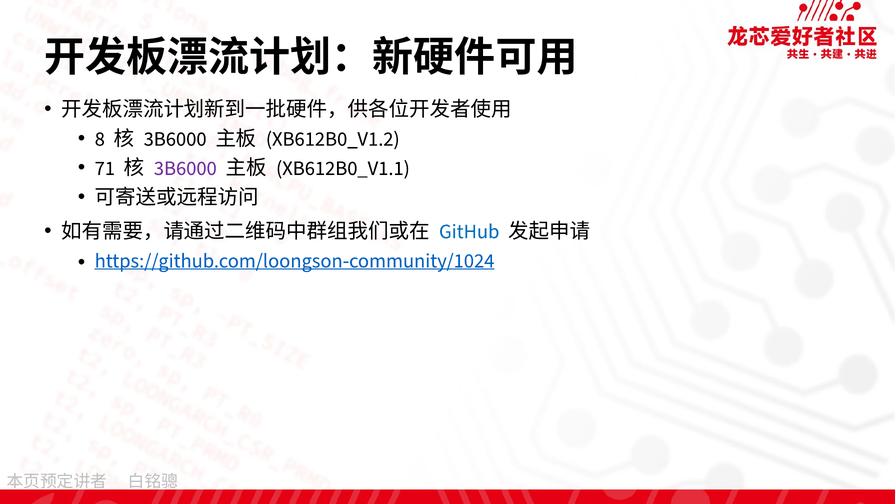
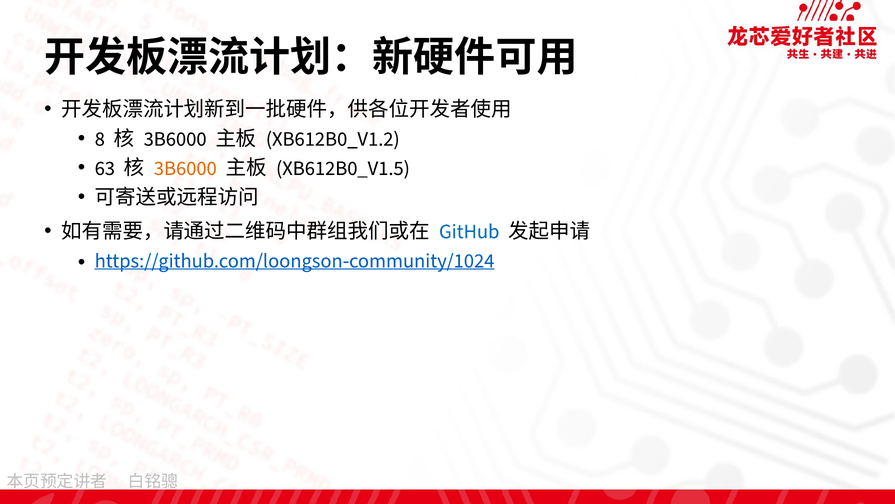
71: 71 -> 63 (105, 168)
3B6000 colour: purple -> orange (185, 168)
XB612B0_V1.1: XB612B0_V1.1 -> XB612B0_V1.5 (343, 168)
